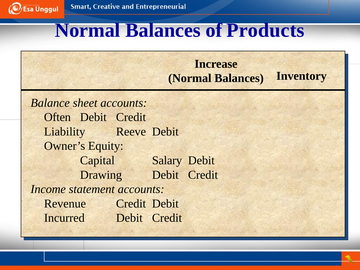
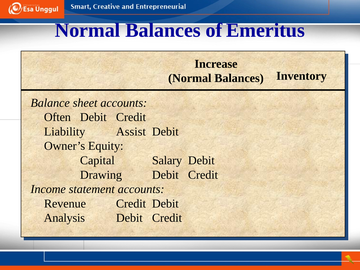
Products: Products -> Emeritus (266, 30)
Reeve: Reeve -> Assist (131, 132)
Incurred: Incurred -> Analysis (64, 218)
